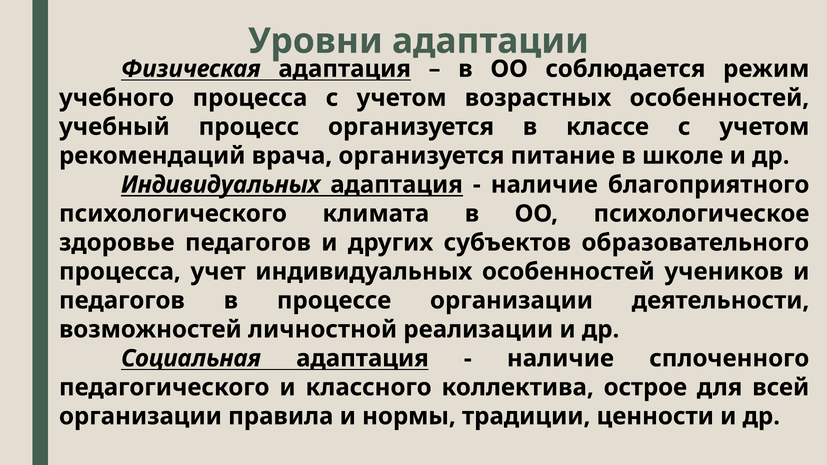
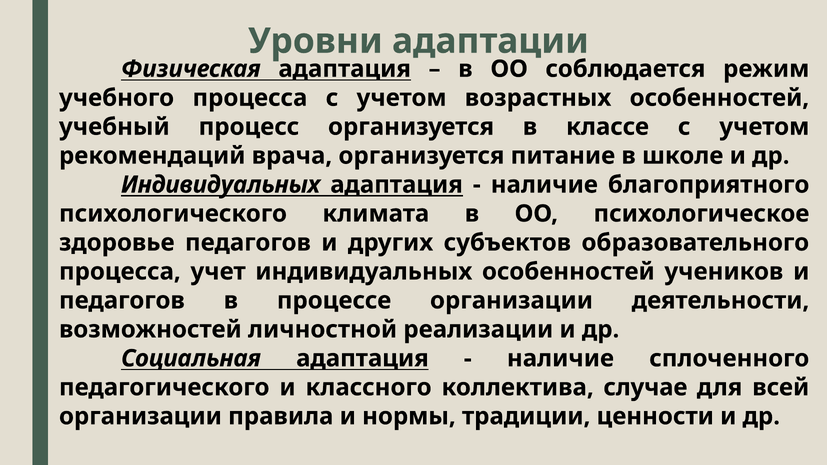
острое: острое -> случае (645, 388)
